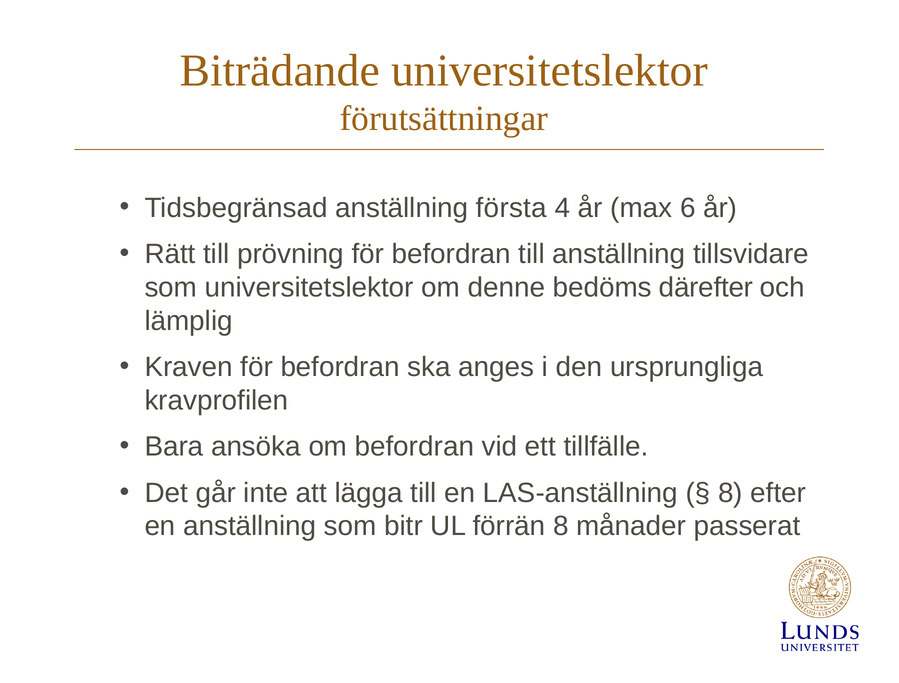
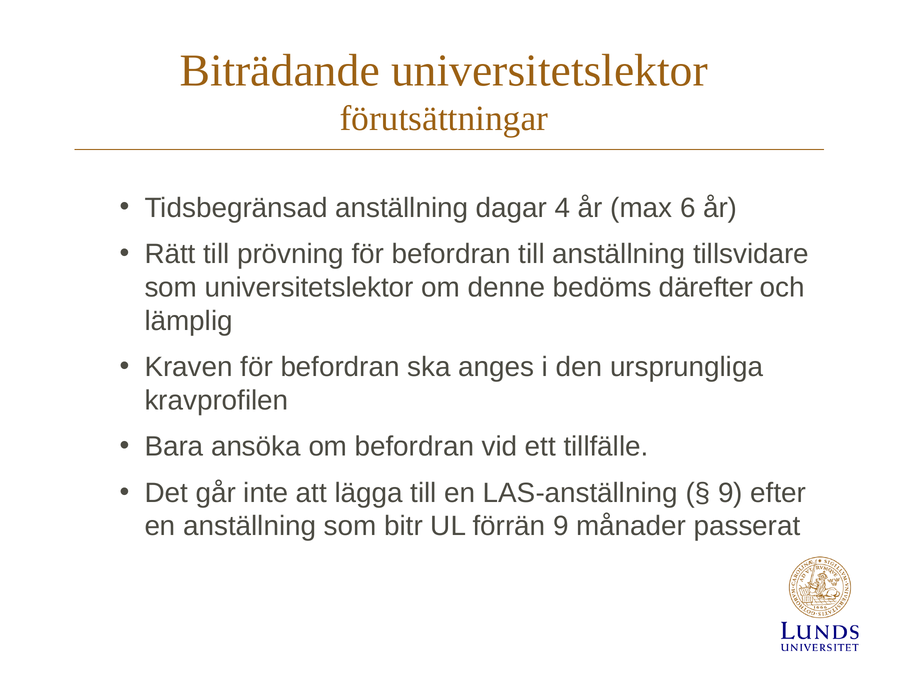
första: första -> dagar (512, 208)
8: 8 -> 9 (730, 493)
förrän 8: 8 -> 9 (561, 526)
